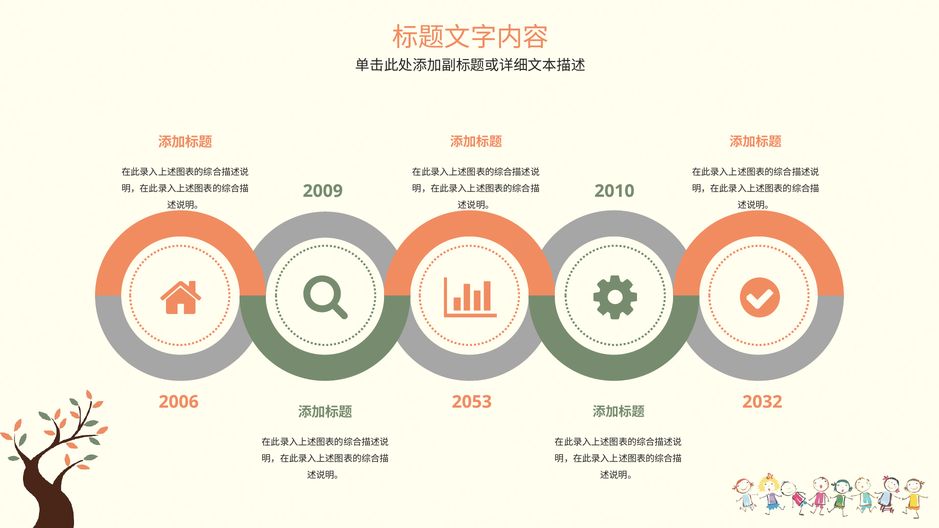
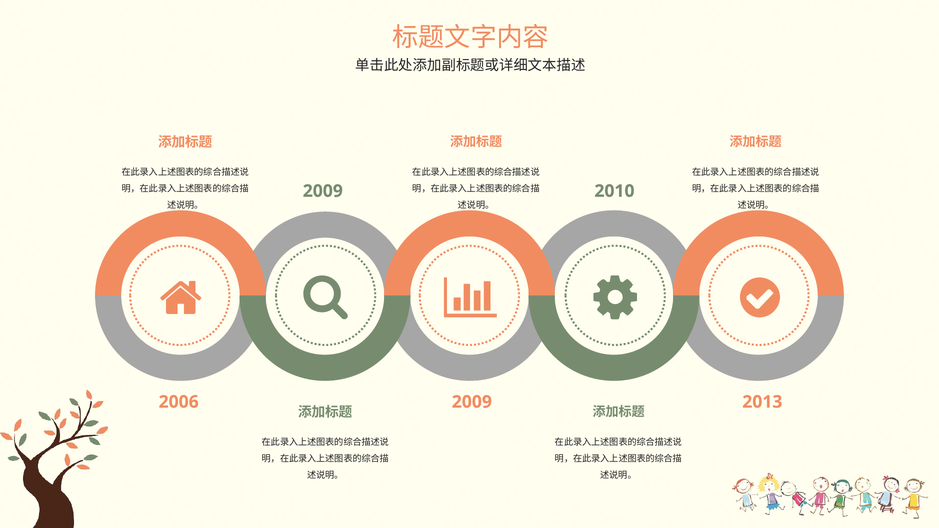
2053: 2053 -> 2009 (472, 402)
2032: 2032 -> 2013 (762, 402)
